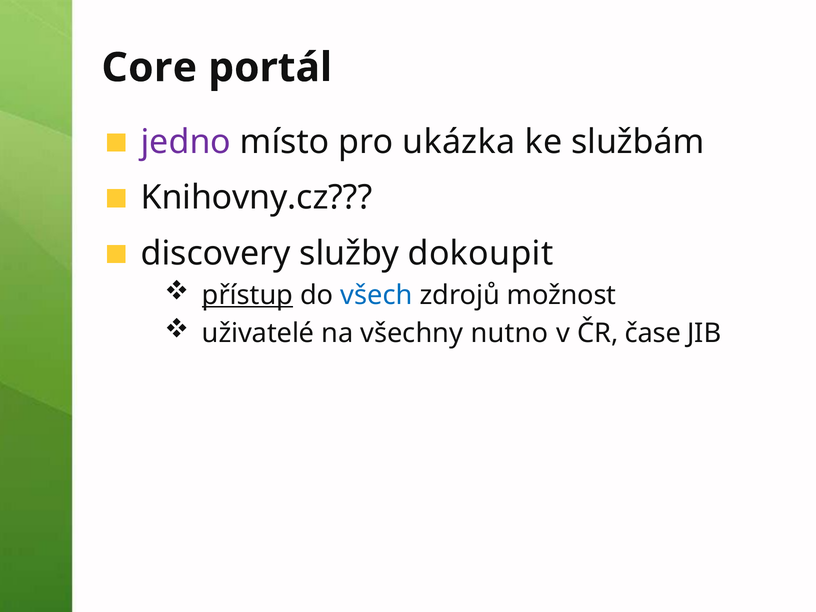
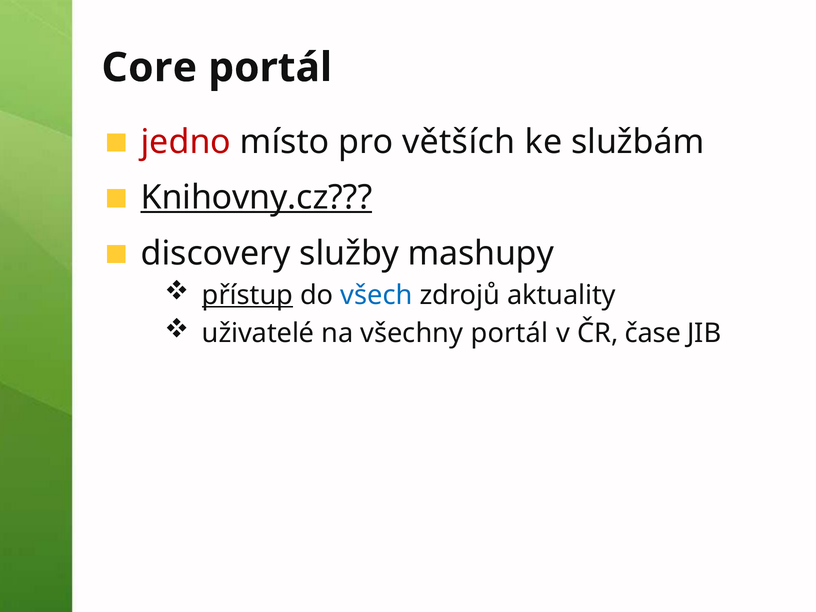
jedno colour: purple -> red (186, 142)
ukázka: ukázka -> větších (459, 142)
Knihovny.cz underline: none -> present (257, 198)
dokoupit: dokoupit -> mashupy (481, 253)
možnost: možnost -> aktuality (562, 295)
všechny nutno: nutno -> portál (509, 333)
